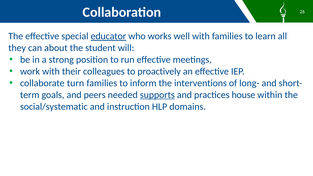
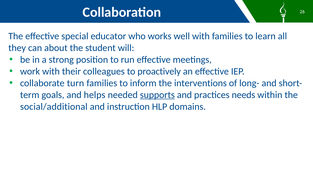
educator underline: present -> none (108, 36)
peers: peers -> helps (95, 95)
house: house -> needs (243, 95)
social/systematic: social/systematic -> social/additional (54, 107)
